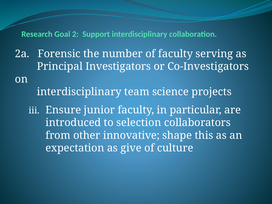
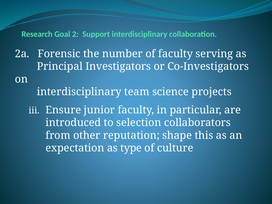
innovative: innovative -> reputation (131, 135)
give: give -> type (131, 148)
